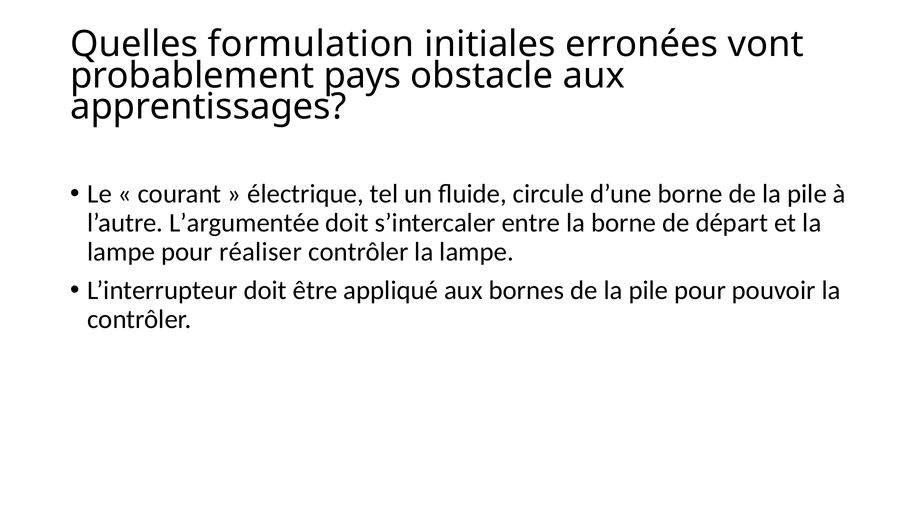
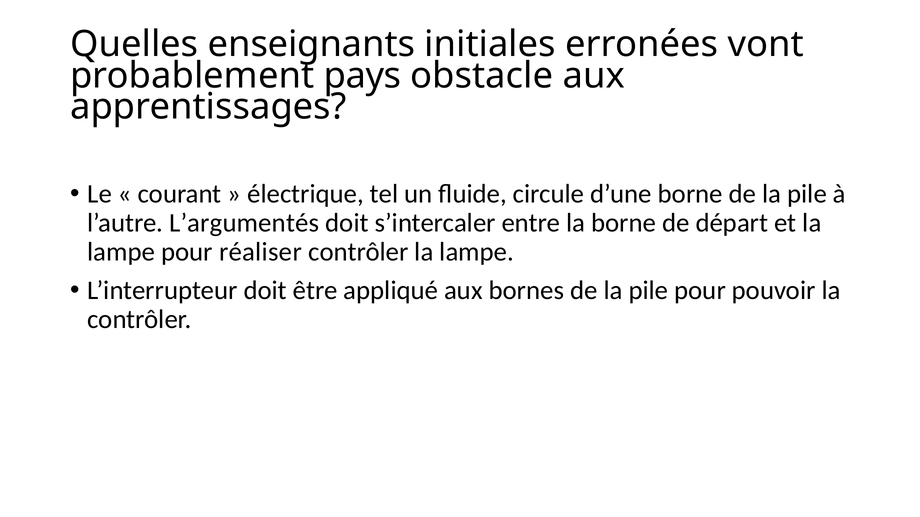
formulation: formulation -> enseignants (311, 44)
L’argumentée: L’argumentée -> L’argumentés (244, 223)
